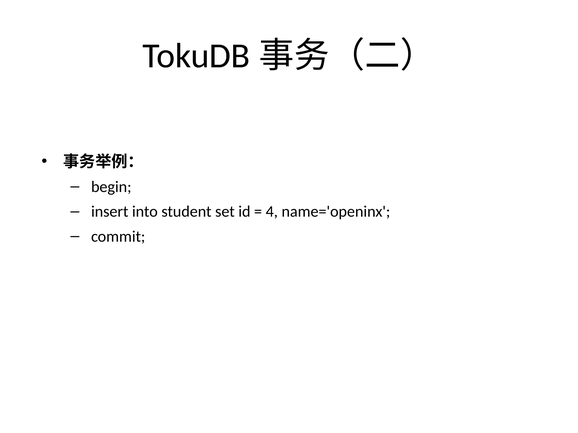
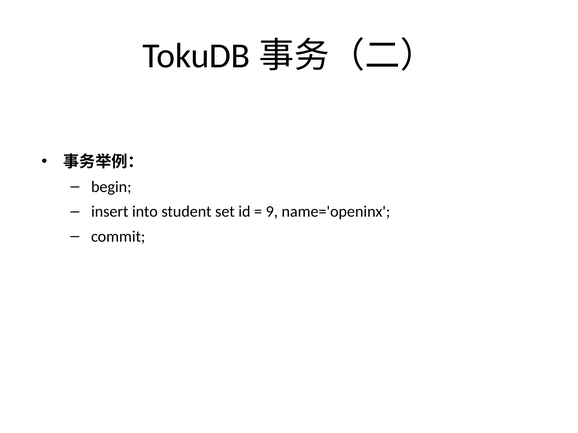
4: 4 -> 9 (272, 212)
